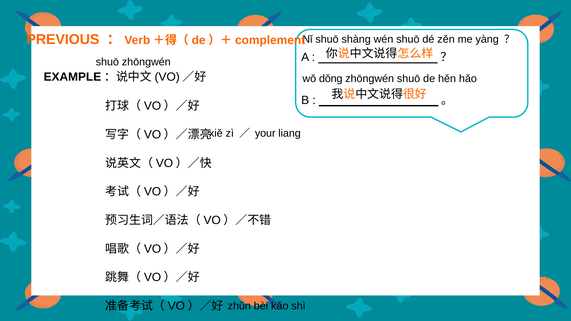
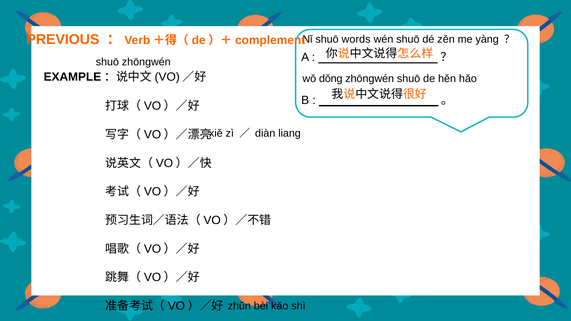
shàng: shàng -> words (356, 39)
your: your -> diàn (265, 133)
